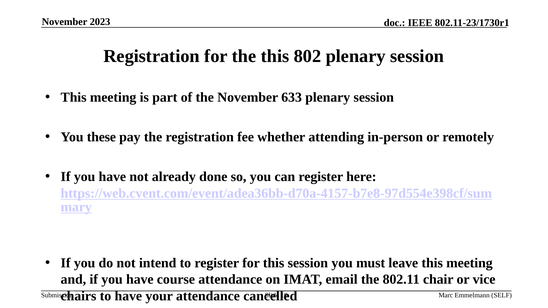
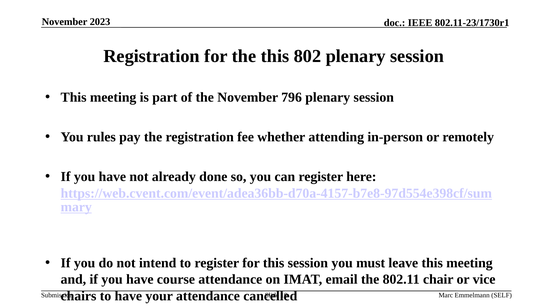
633: 633 -> 796 (292, 97)
these: these -> rules (101, 137)
